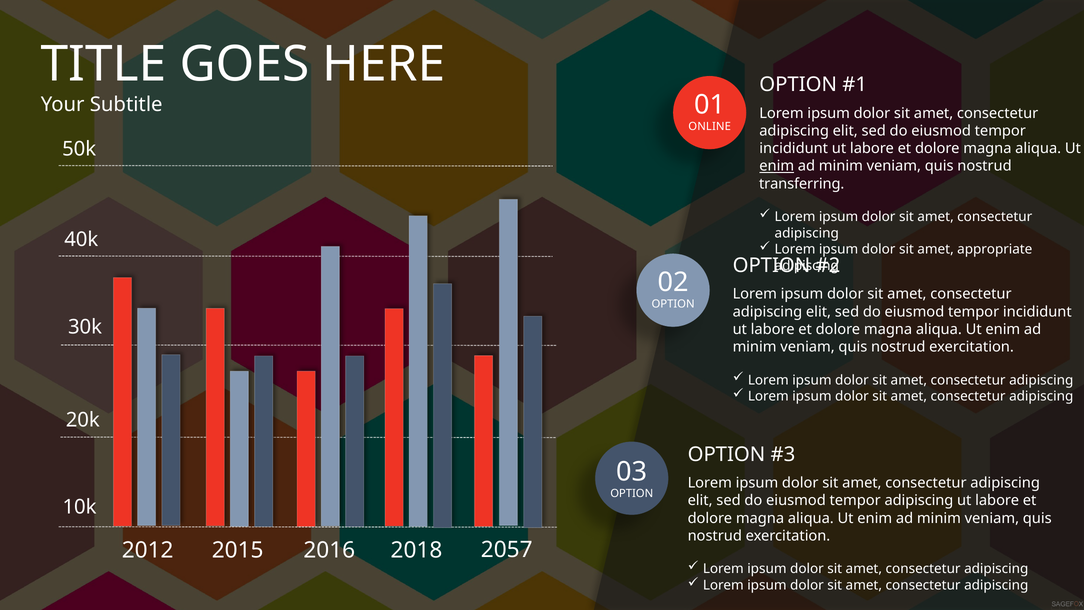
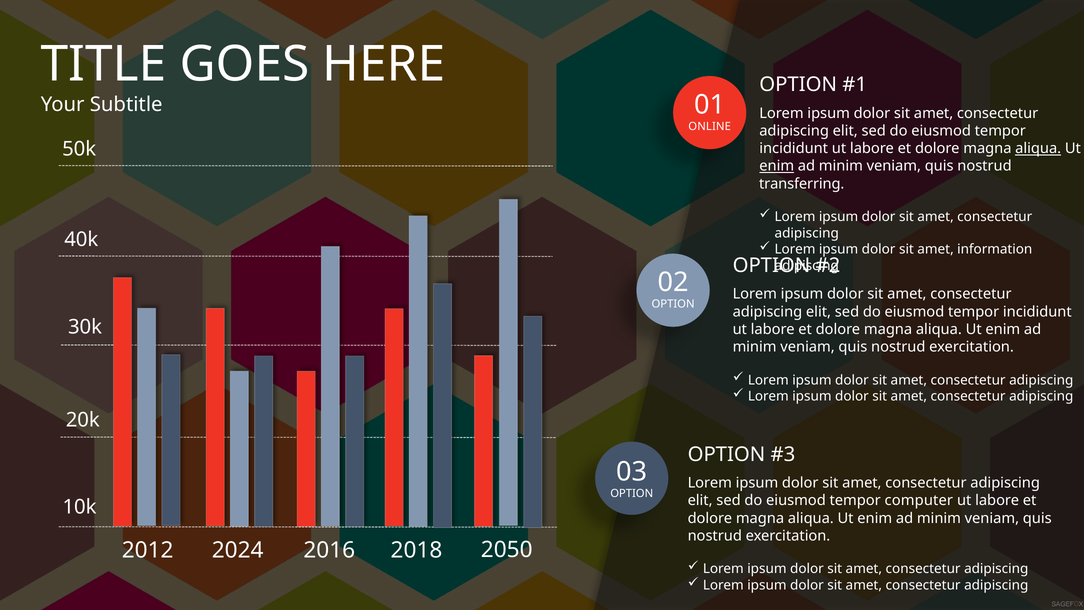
aliqua underline: none -> present (1038, 148)
appropriate: appropriate -> information (995, 249)
tempor adipiscing: adipiscing -> computer (919, 500)
2015: 2015 -> 2024 (238, 550)
2057: 2057 -> 2050 (507, 550)
